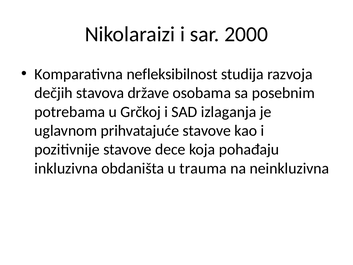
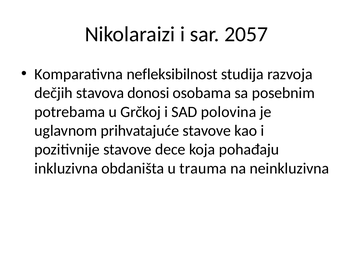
2000: 2000 -> 2057 (246, 34)
države: države -> donosi (148, 93)
izlaganja: izlaganja -> polovina (229, 112)
